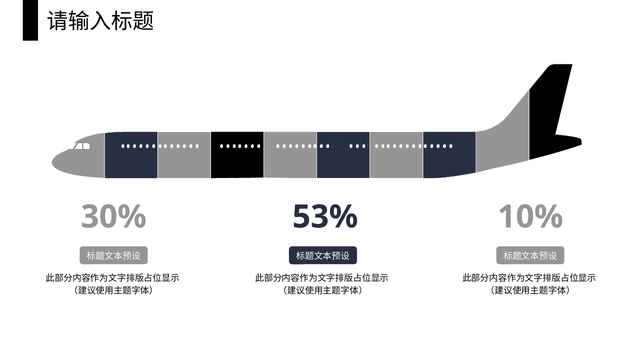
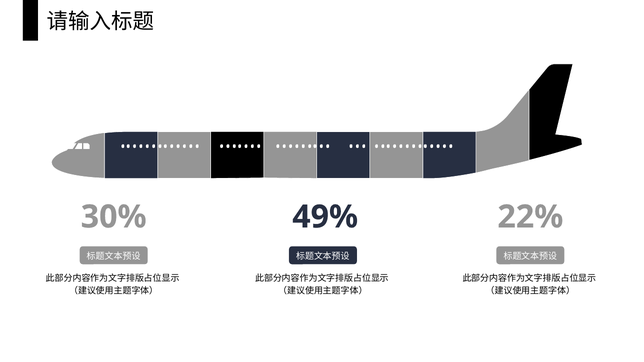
53%: 53% -> 49% (325, 217)
10%: 10% -> 22% (530, 217)
